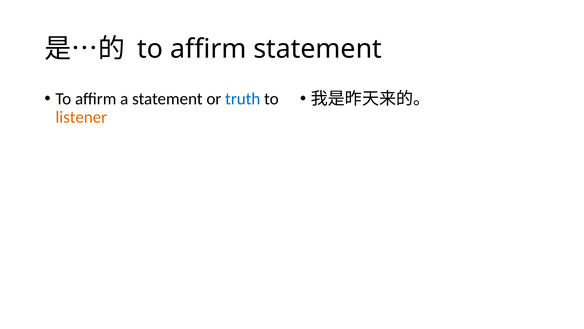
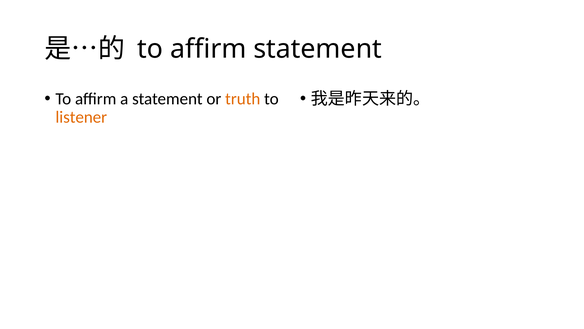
truth colour: blue -> orange (243, 99)
